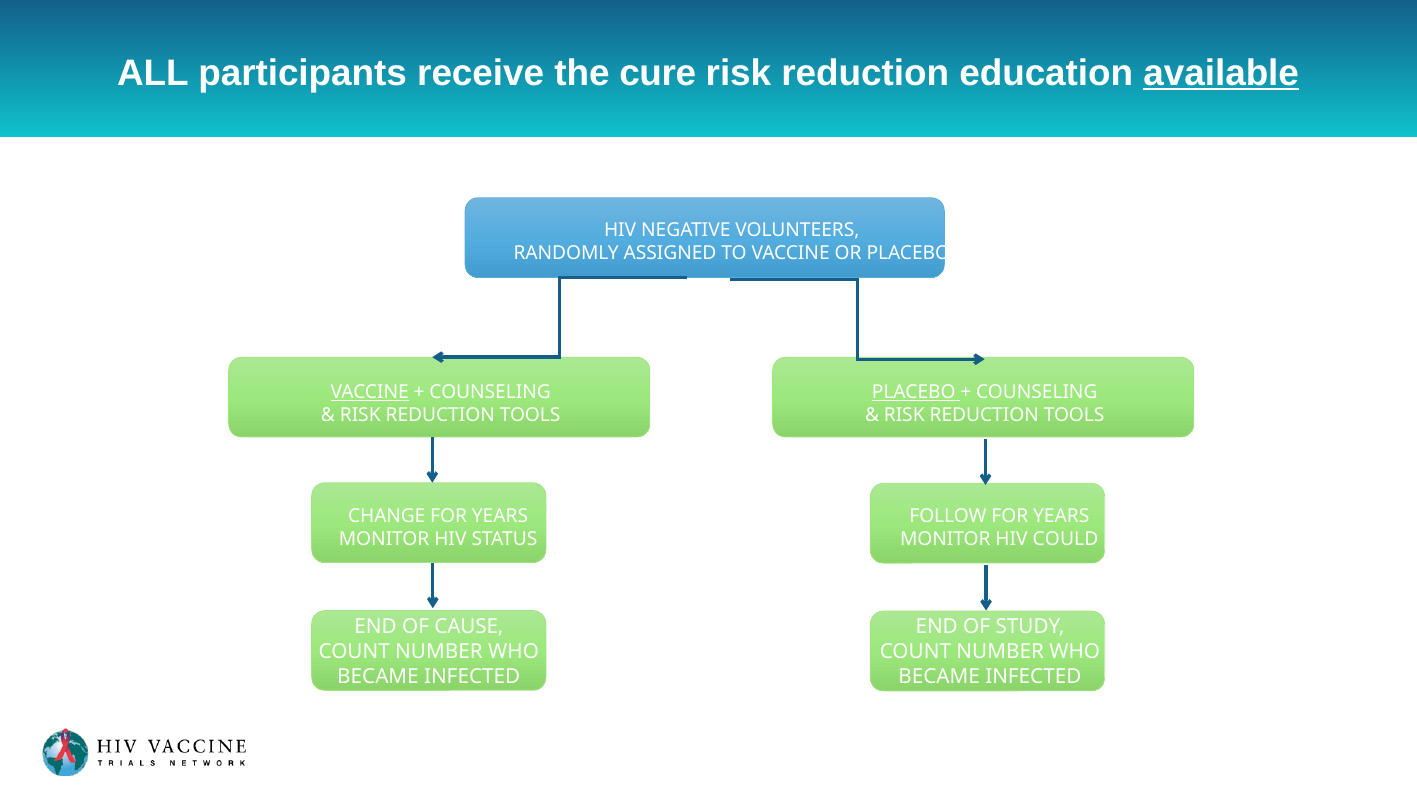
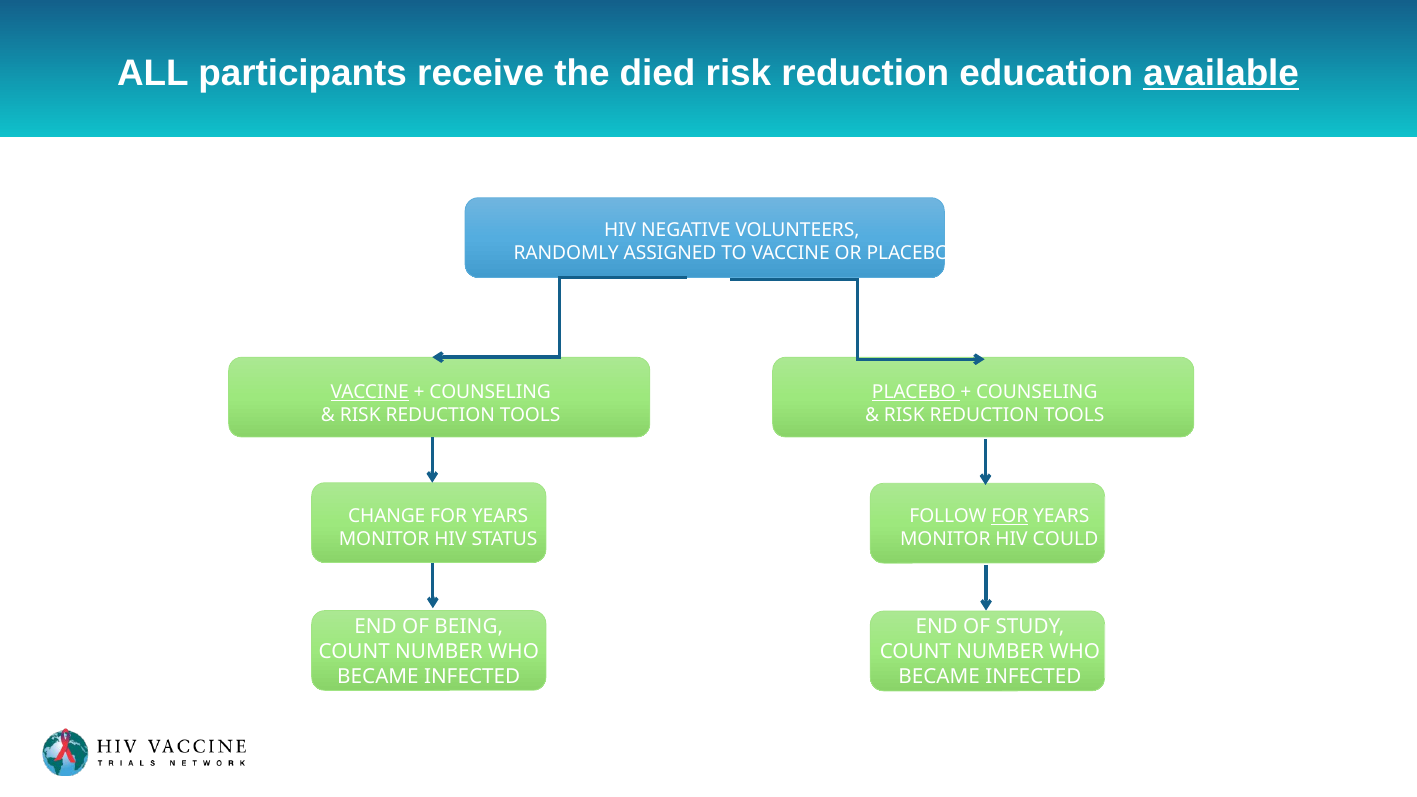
cure: cure -> died (658, 73)
FOR underline: none -> present (1010, 516)
CAUSE: CAUSE -> BEING (469, 627)
